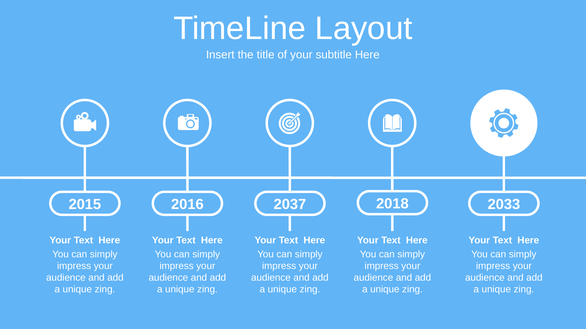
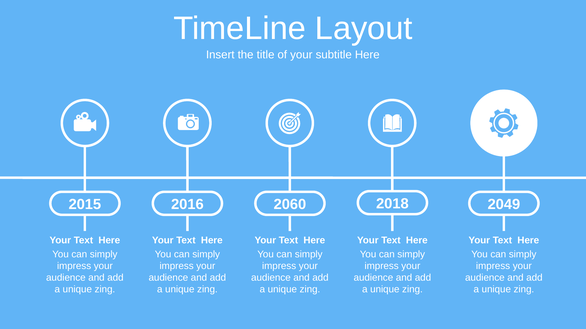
2037: 2037 -> 2060 (290, 205)
2033: 2033 -> 2049 (504, 205)
